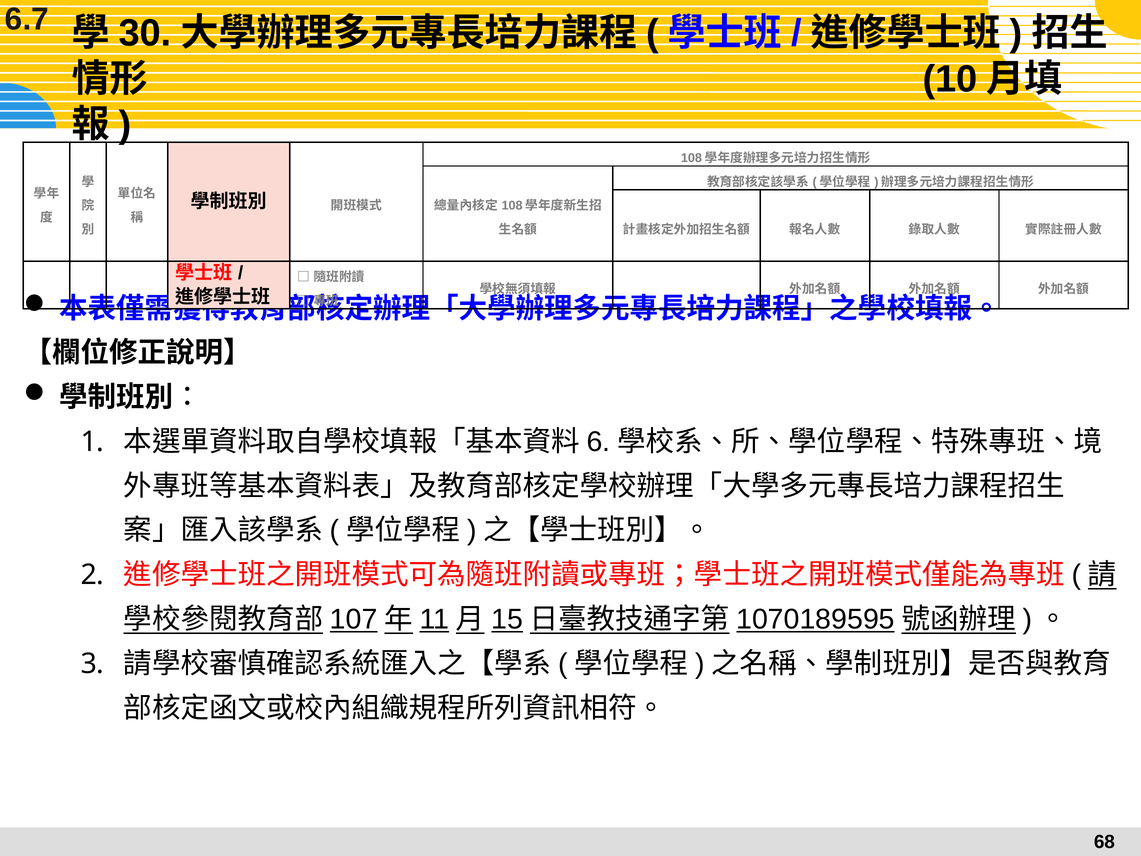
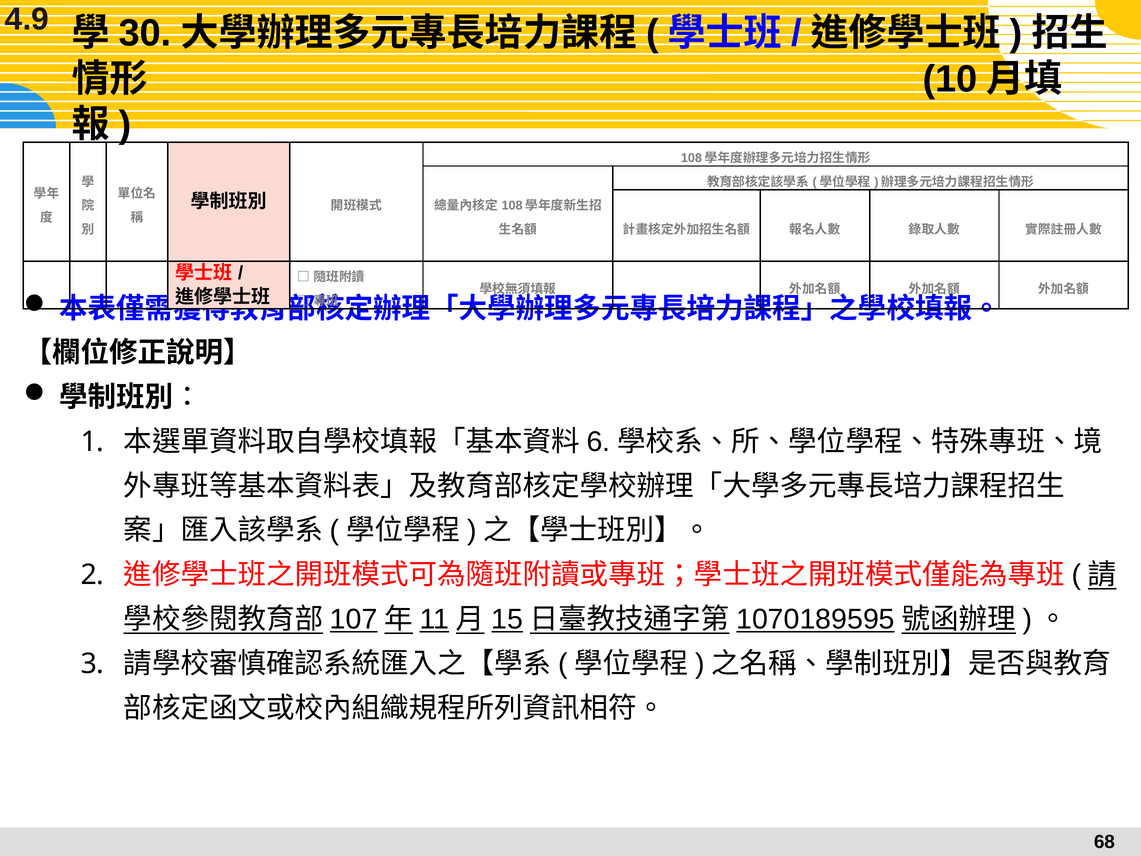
6.7: 6.7 -> 4.9 (27, 19)
